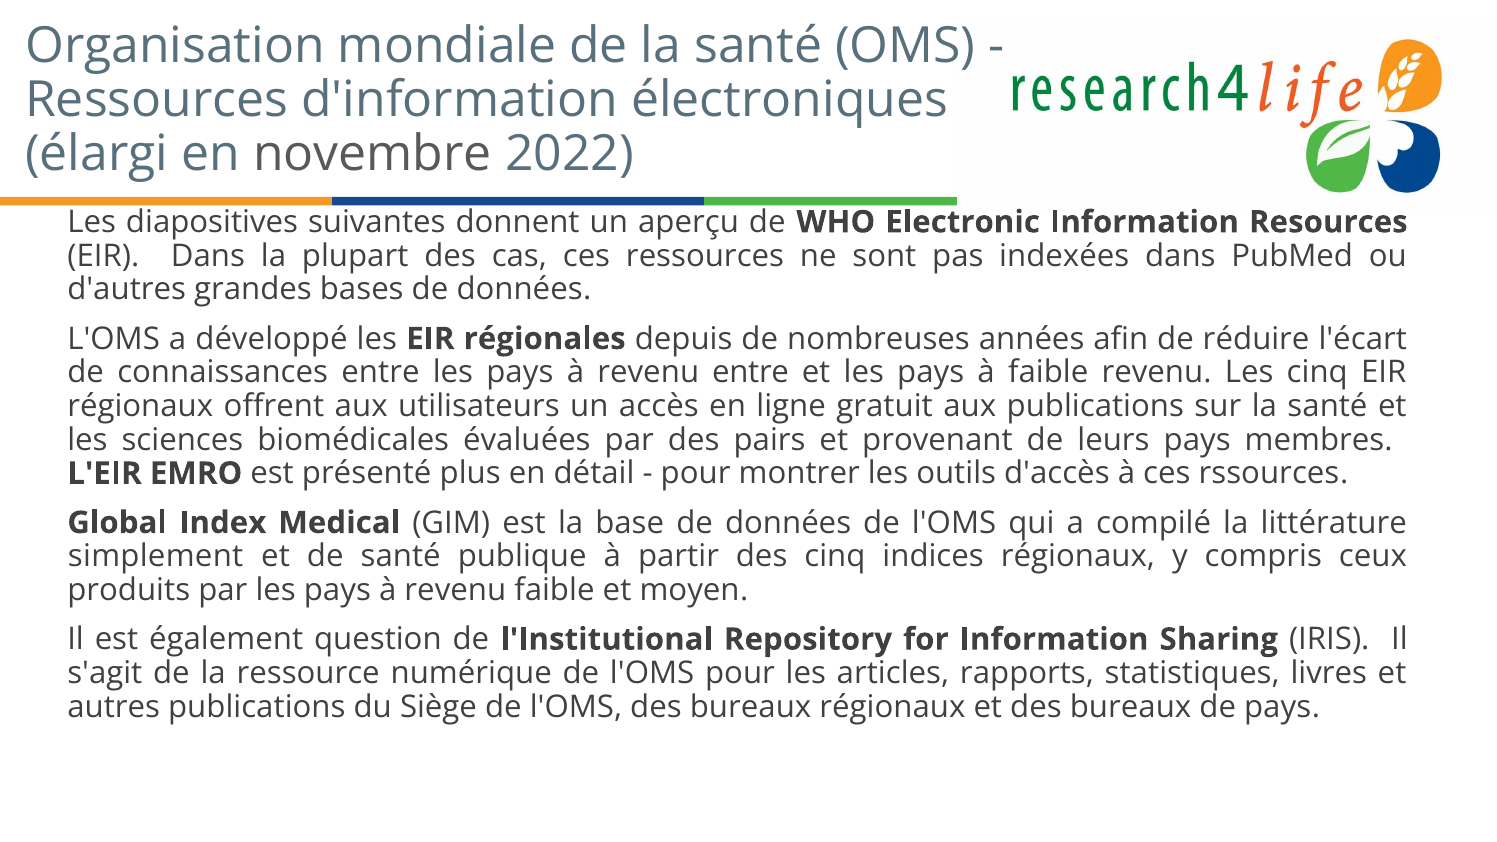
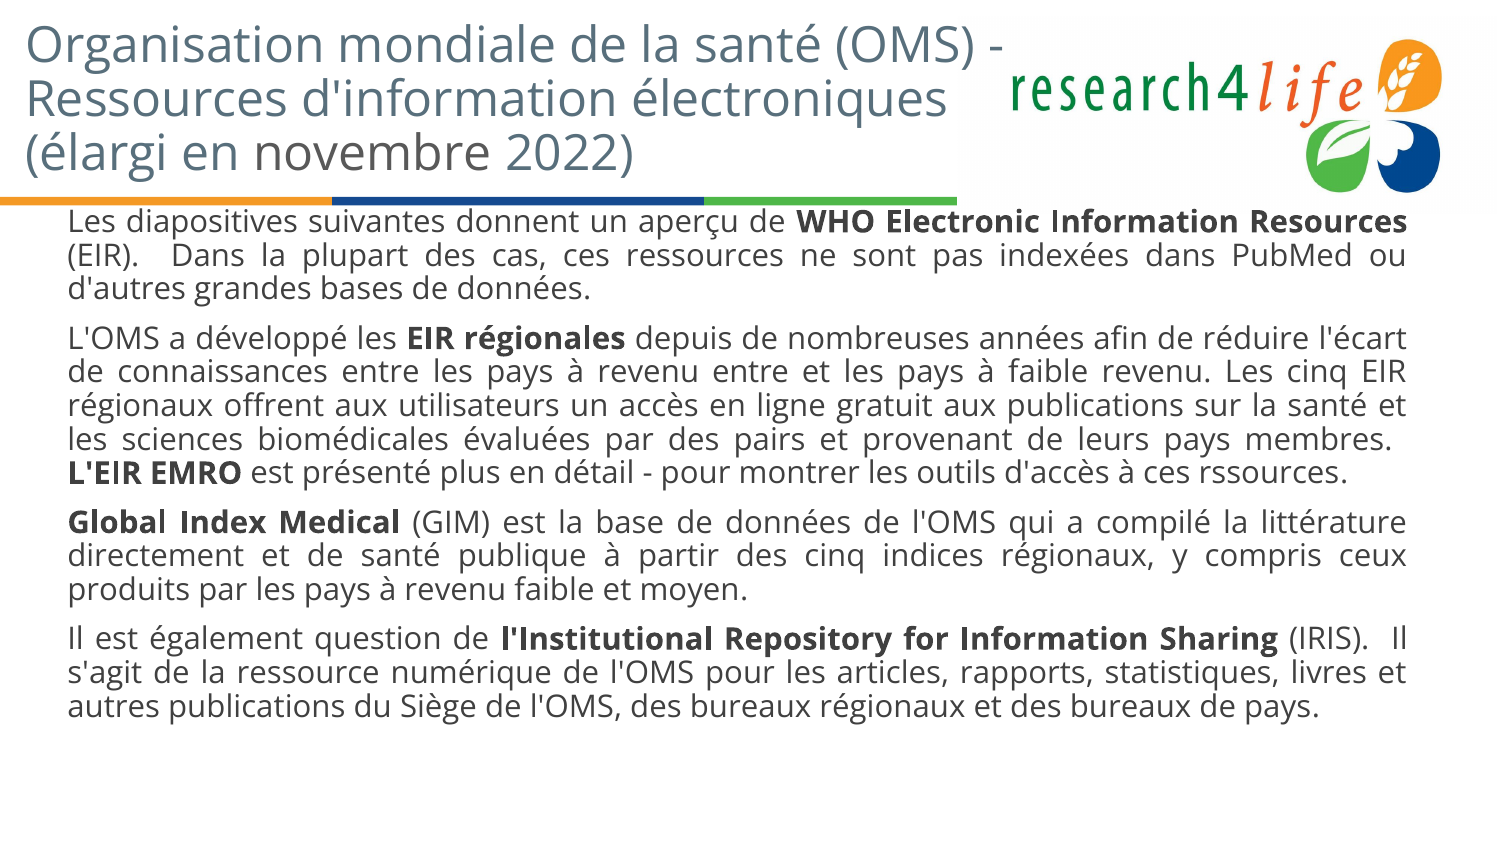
simplement: simplement -> directement (156, 556)
